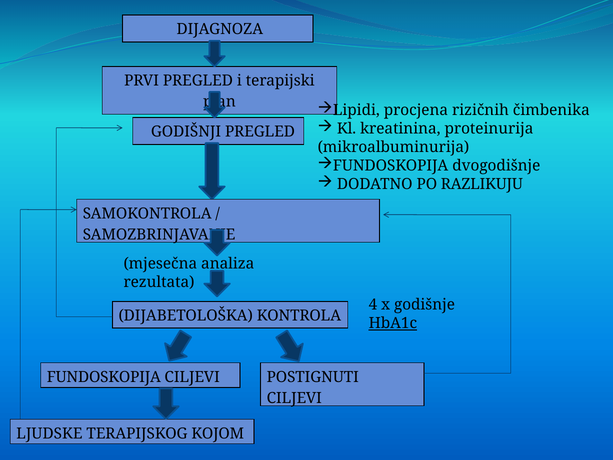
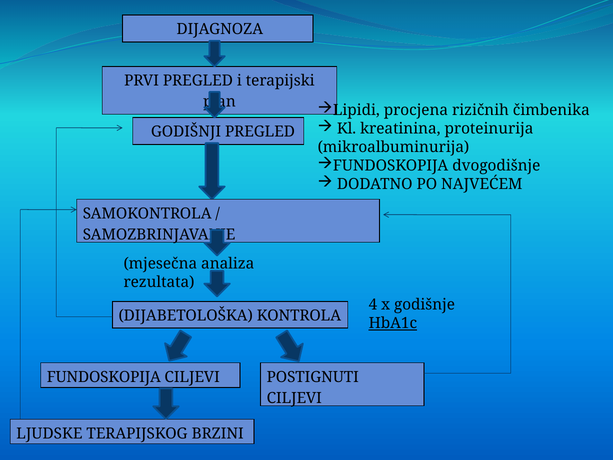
RAZLIKUJU: RAZLIKUJU -> NAJVEĆEM (482, 184)
KOJOM: KOJOM -> BRZINI (218, 433)
